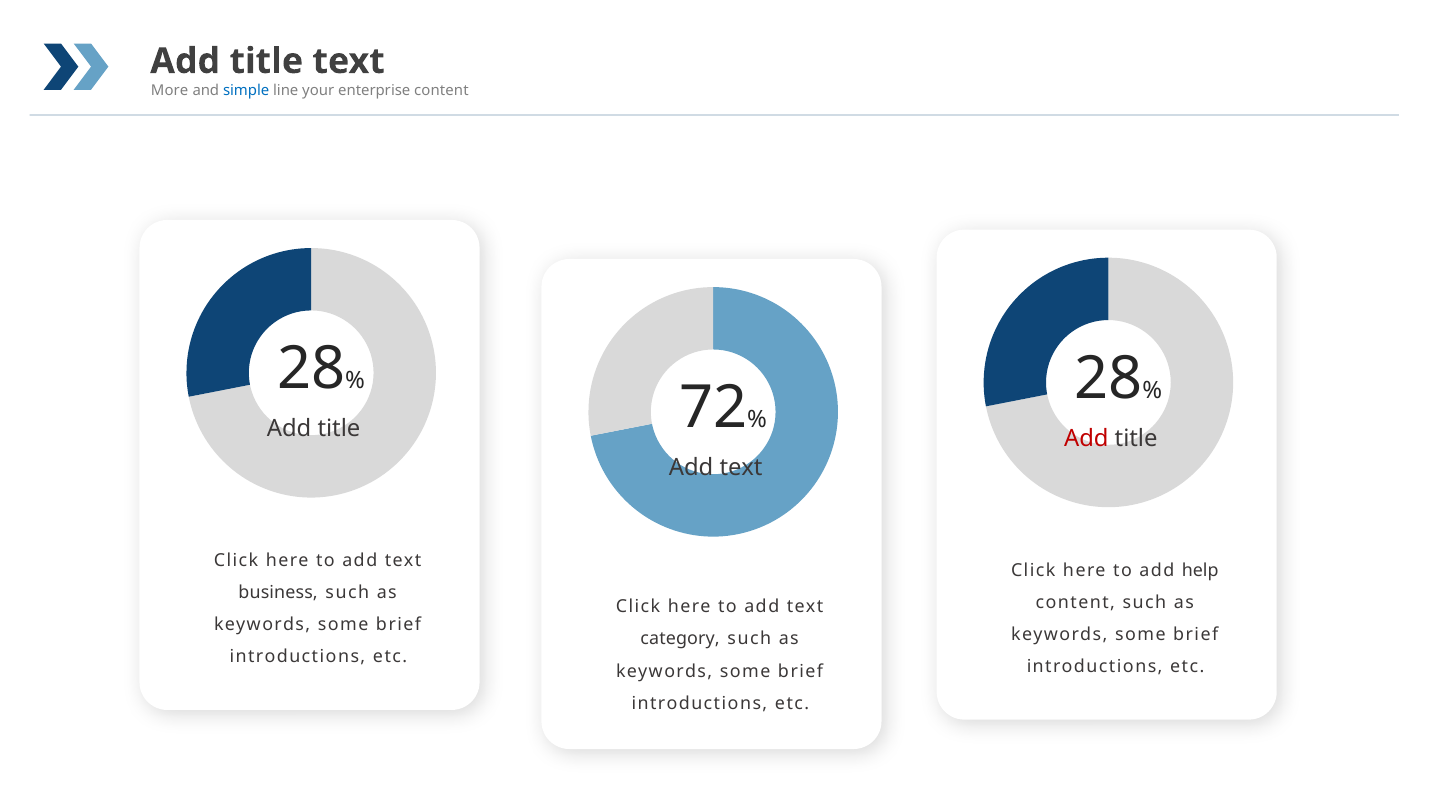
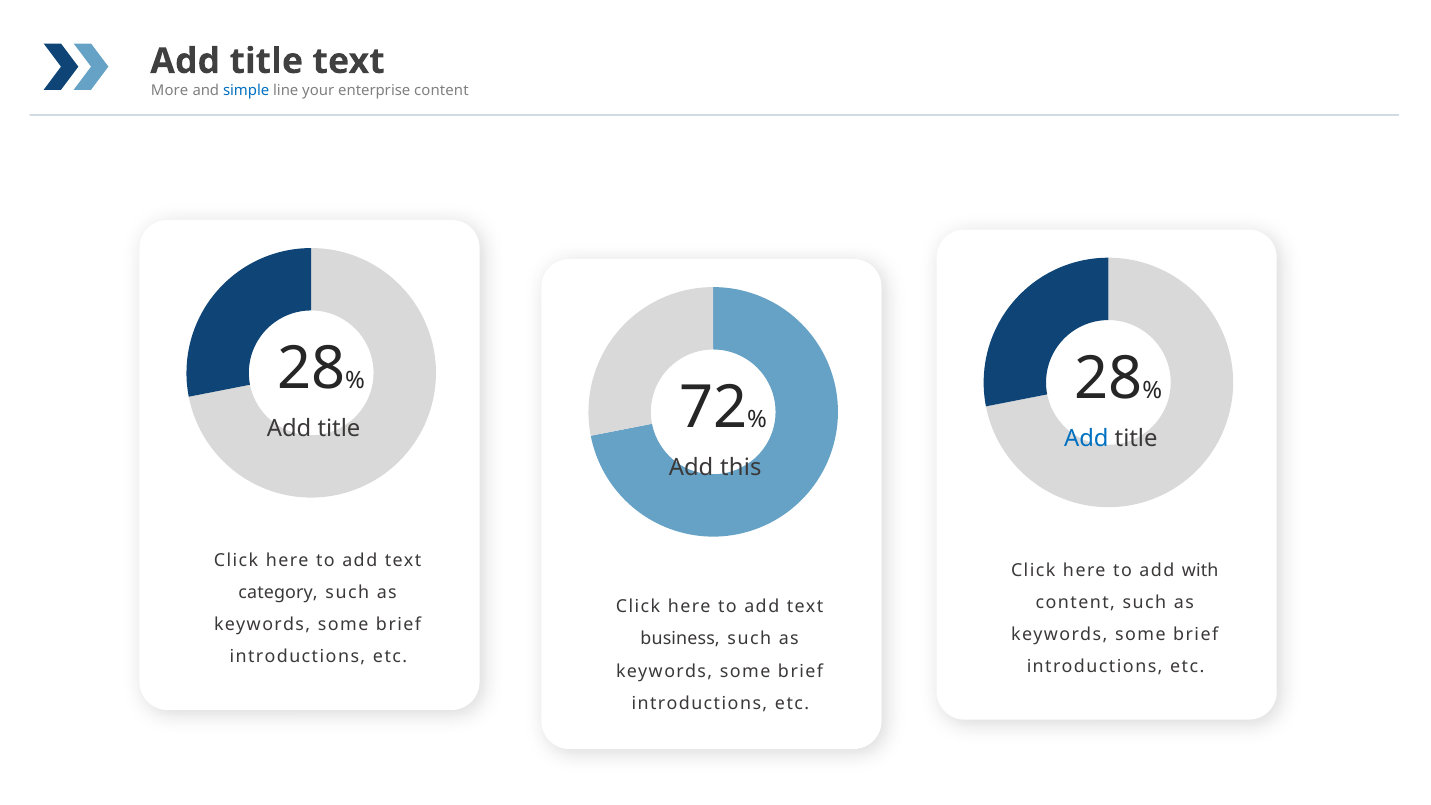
Add colour: red -> blue (1086, 438)
text: text -> this (741, 468)
help: help -> with (1200, 570)
business: business -> category (278, 593)
category: category -> business (680, 639)
